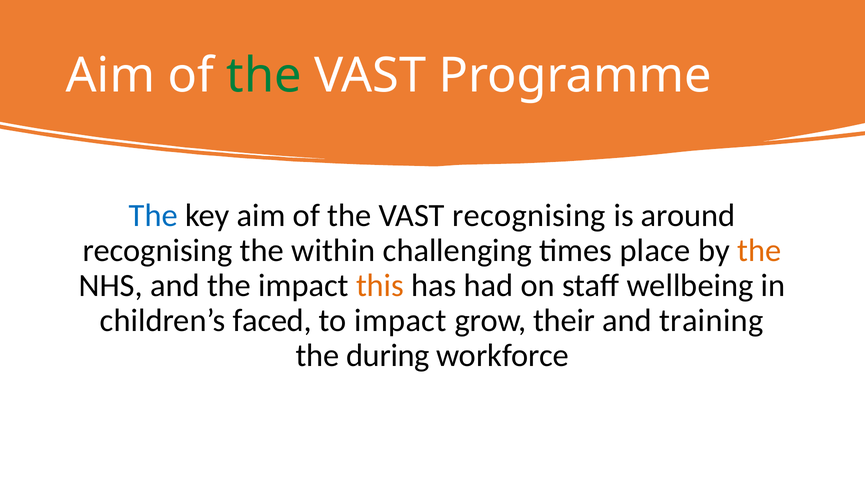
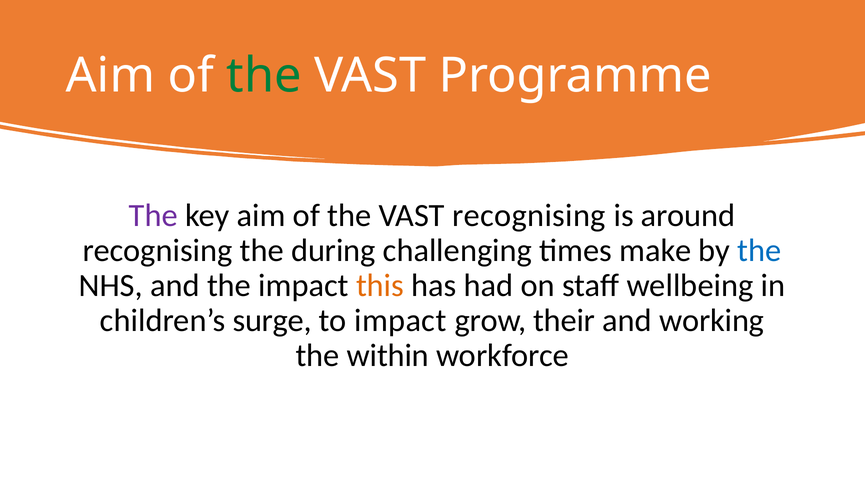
The colour: blue -> purple (153, 216)
within: within -> during (333, 251)
place: place -> make (655, 251)
the colour: orange -> blue (759, 251)
faced: faced -> surge (272, 321)
training: training -> working (712, 321)
during: during -> within (388, 356)
